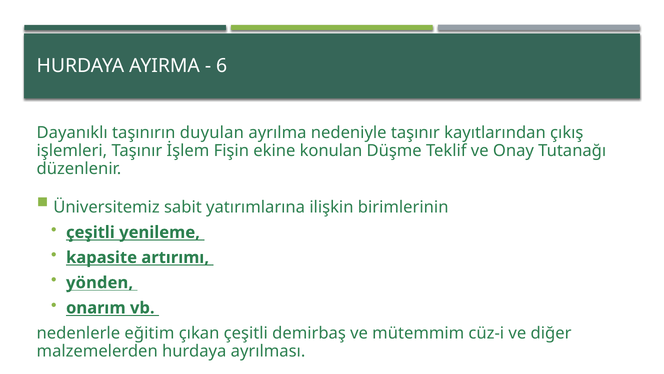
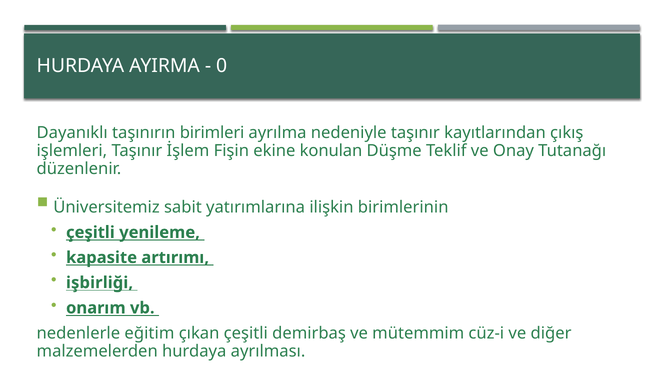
6: 6 -> 0 (222, 66)
duyulan: duyulan -> birimleri (212, 133)
yönden: yönden -> işbirliği (100, 282)
